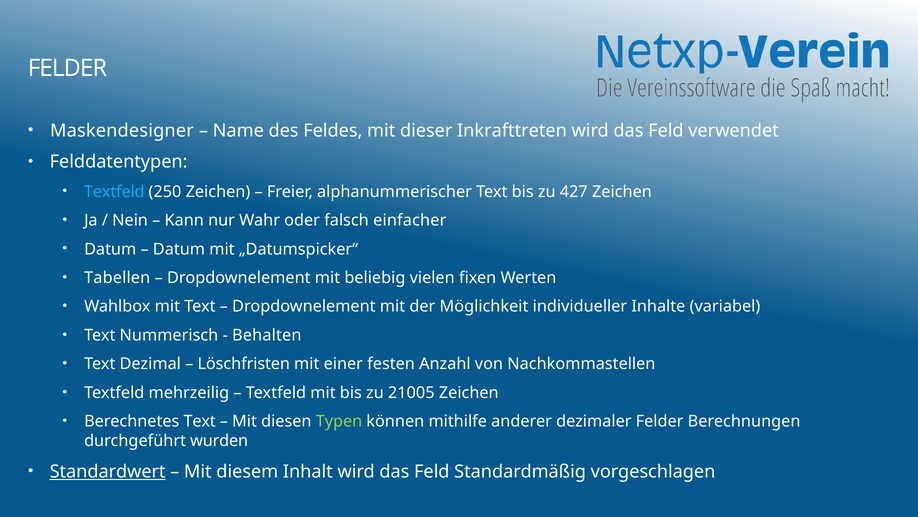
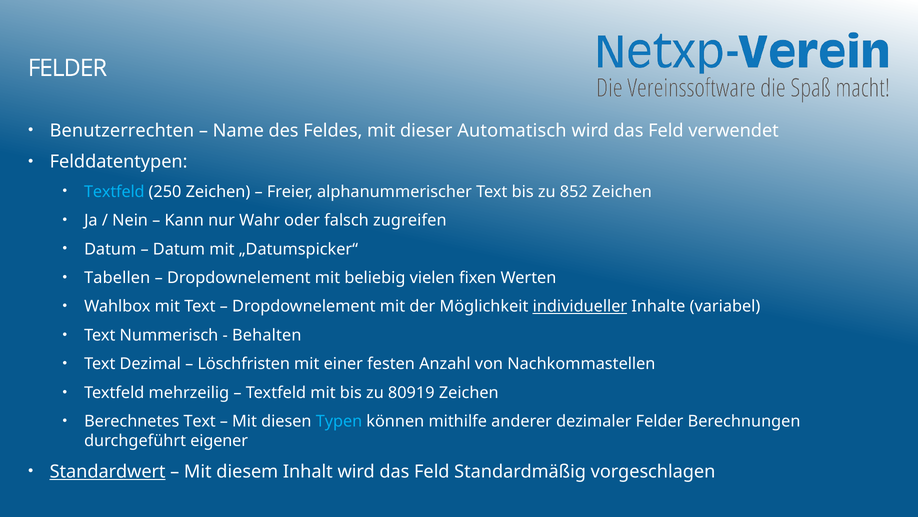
Maskendesigner: Maskendesigner -> Benutzerrechten (122, 130)
Inkrafttreten: Inkrafttreten -> Automatisch (512, 130)
427: 427 -> 852 (574, 191)
einfacher: einfacher -> zugreifen (410, 220)
individueller underline: none -> present (580, 306)
21005: 21005 -> 80919 (411, 392)
Typen colour: light green -> light blue (339, 421)
wurden: wurden -> eigener (219, 441)
